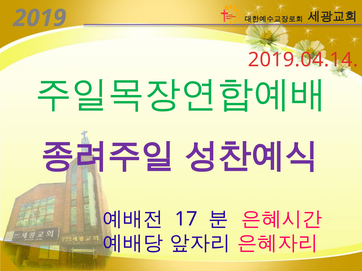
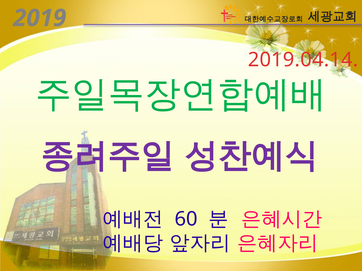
17: 17 -> 60 (186, 219)
